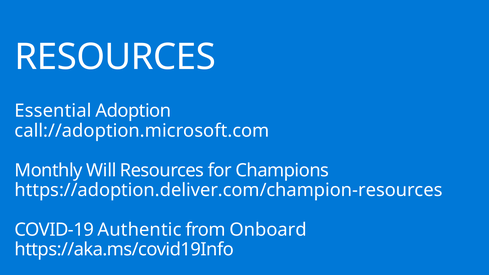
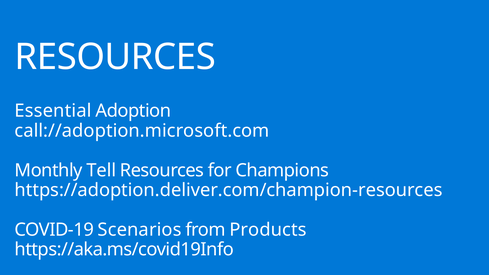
Will: Will -> Tell (101, 170)
Authentic: Authentic -> Scenarios (140, 230)
Onboard: Onboard -> Products (268, 230)
